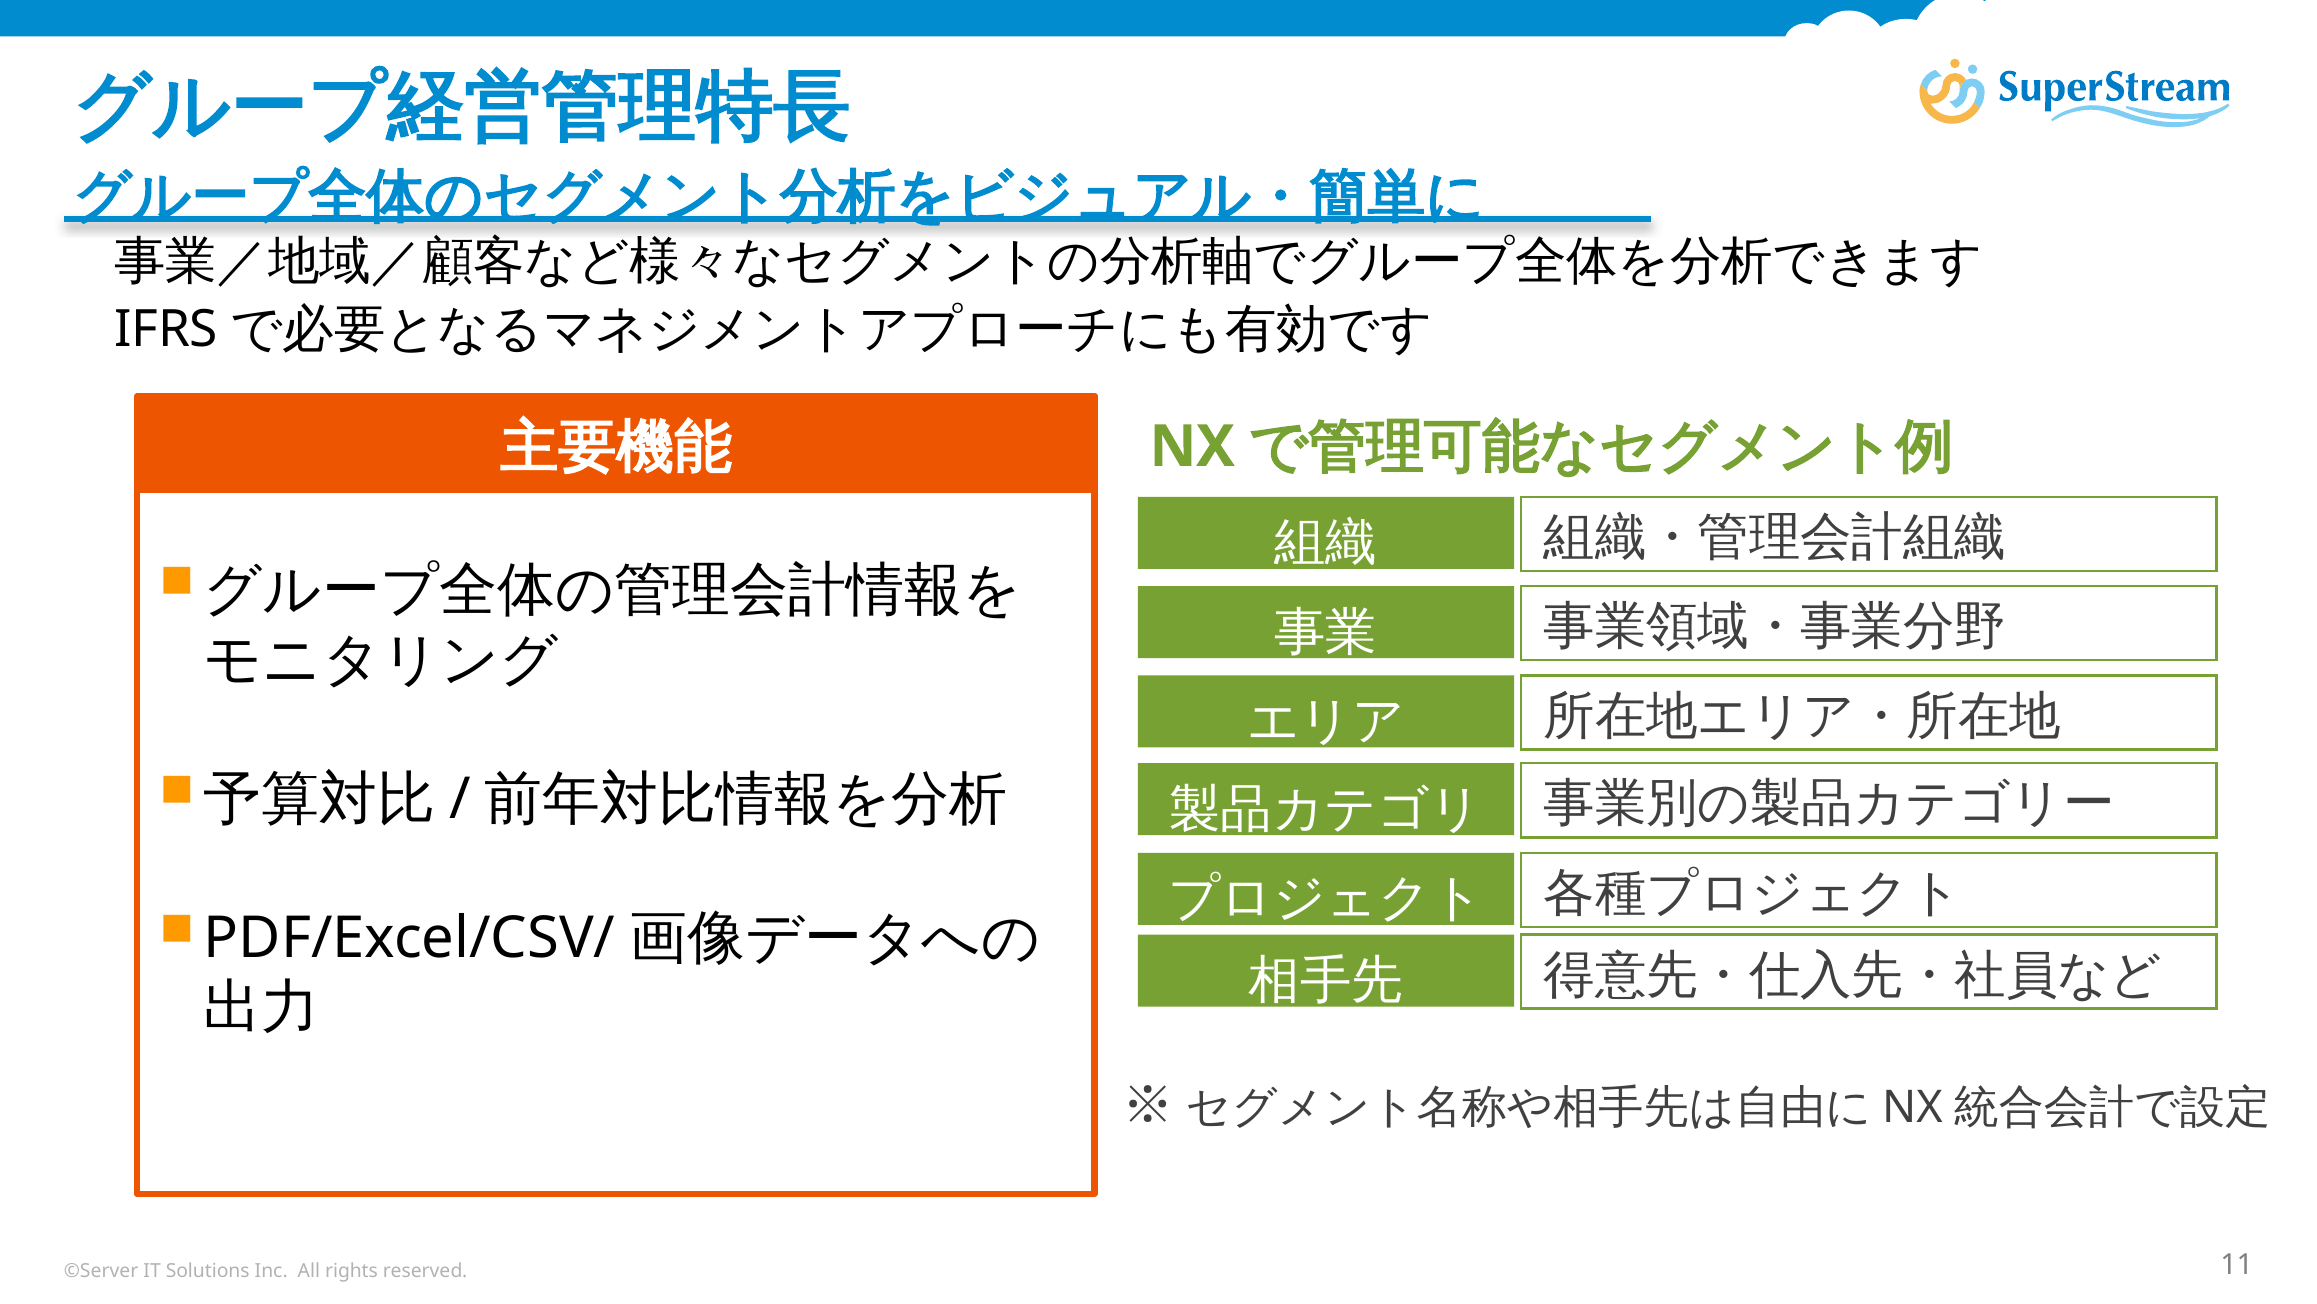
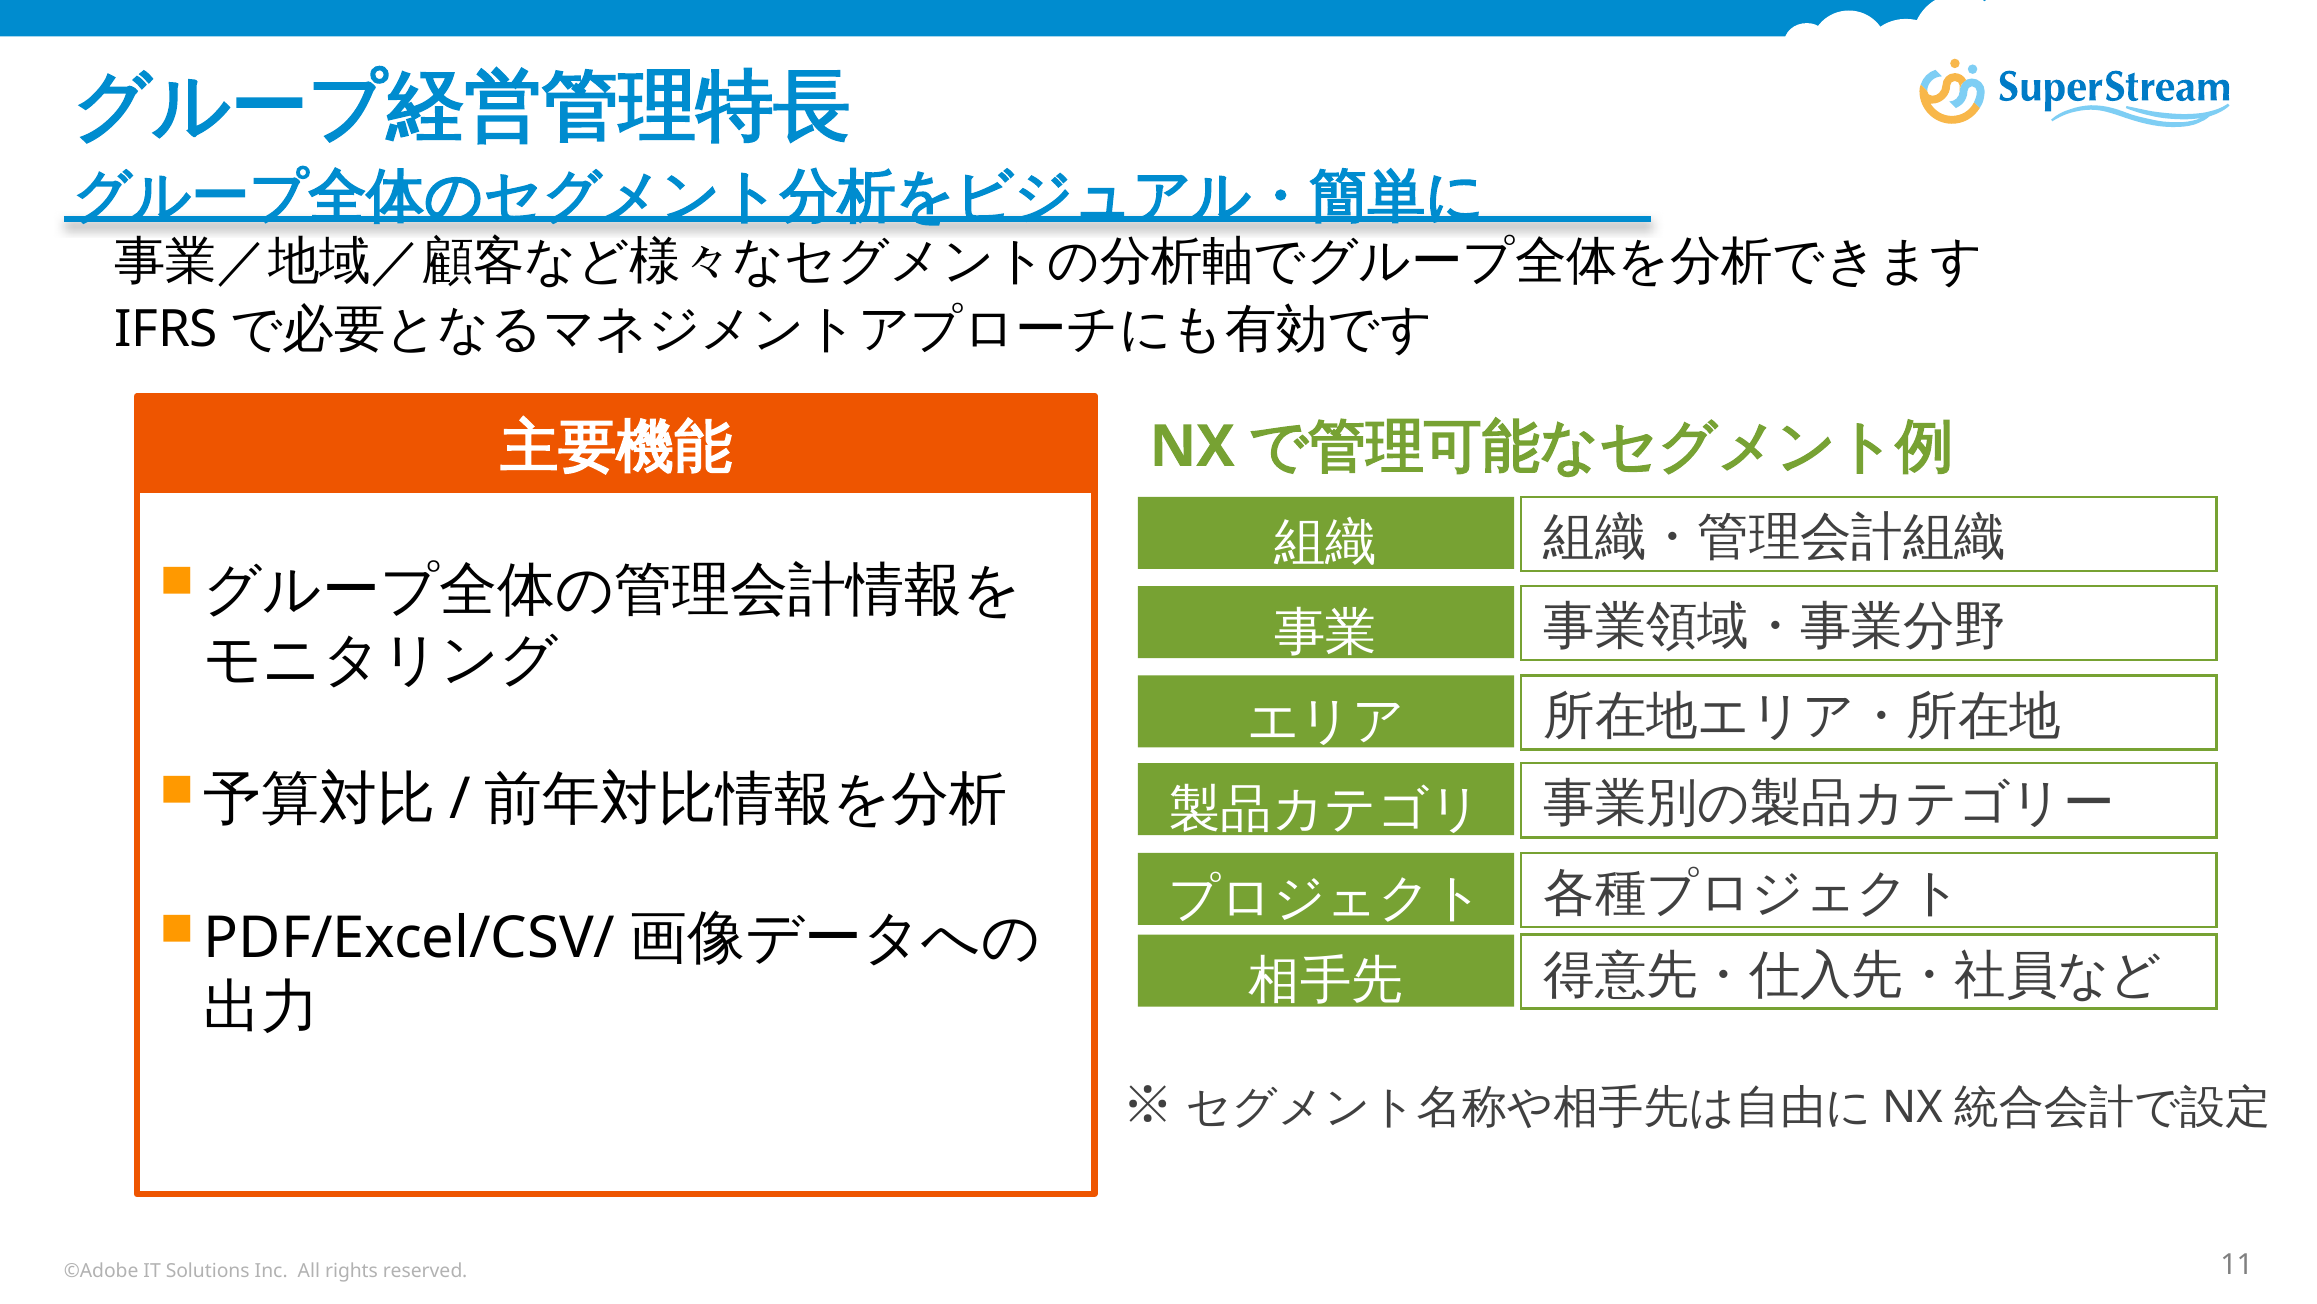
©Server: ©Server -> ©Adobe (101, 1271)
